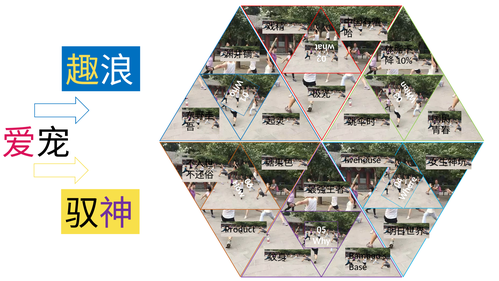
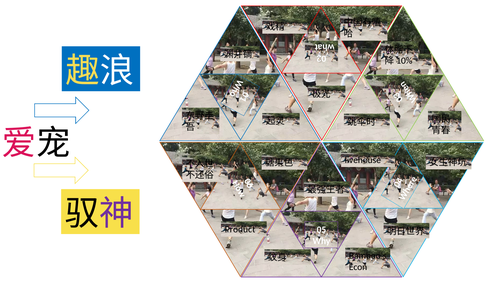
Base: Base -> Econ (358, 267)
